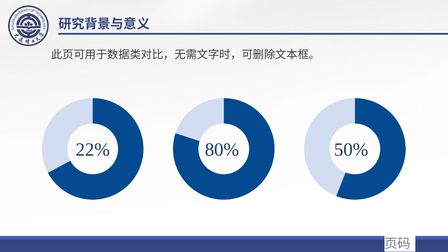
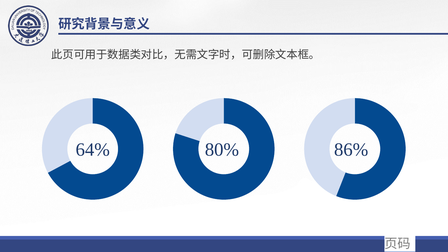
22%: 22% -> 64% (93, 150)
50%: 50% -> 86% (351, 150)
